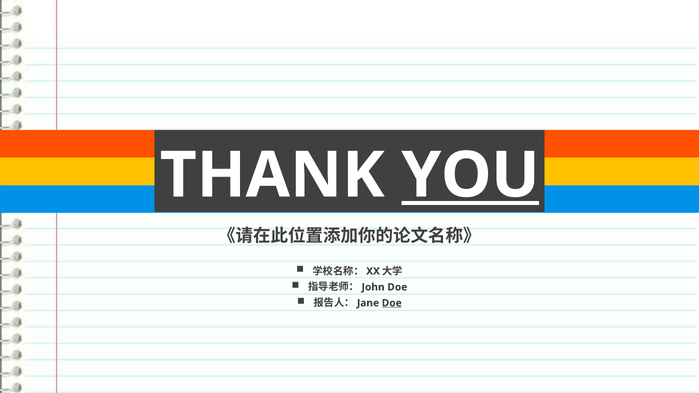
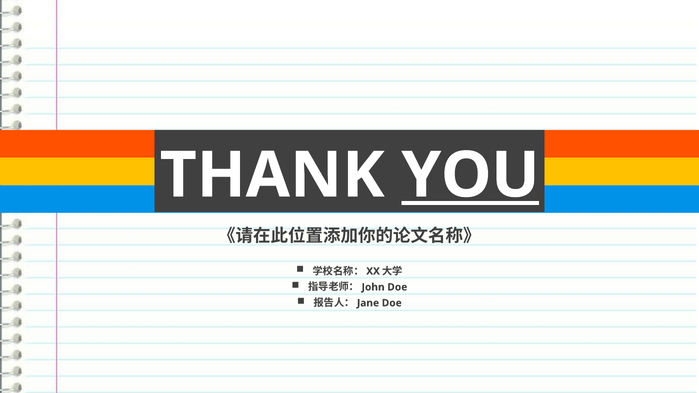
Doe underline: present -> none (392, 303)
